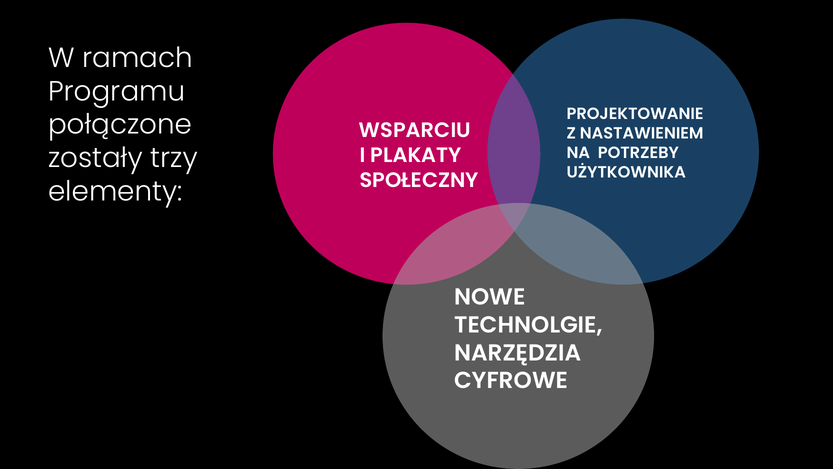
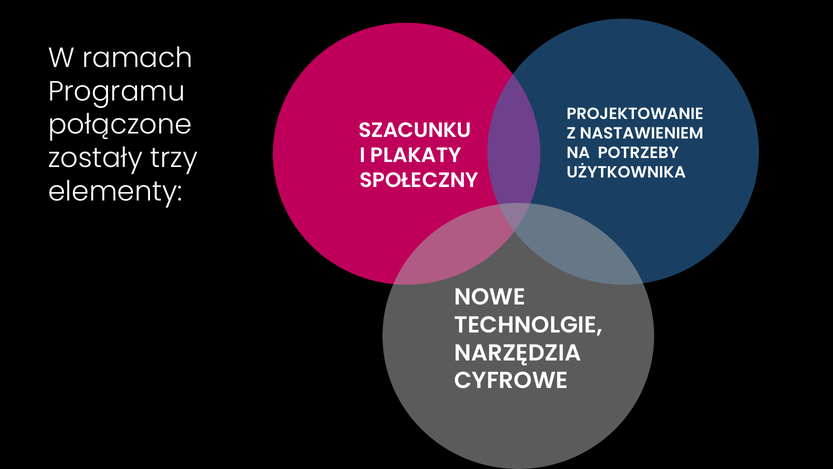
WSPARCIU: WSPARCIU -> SZACUNKU (415, 130)
